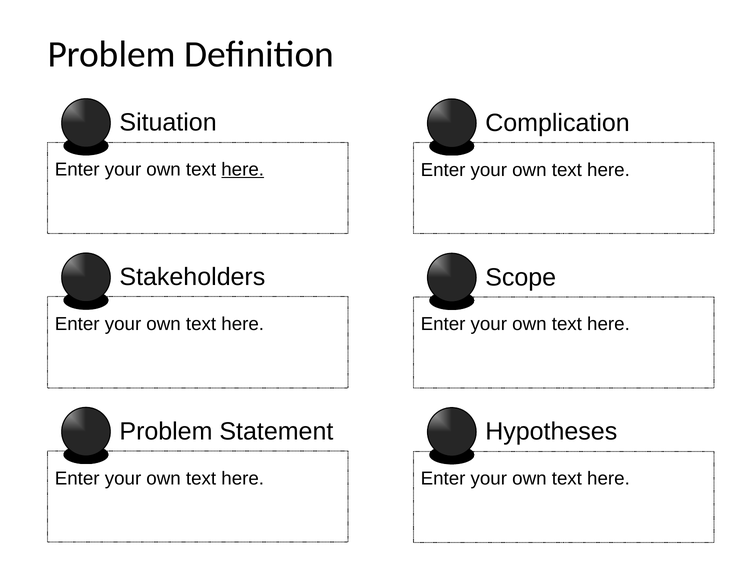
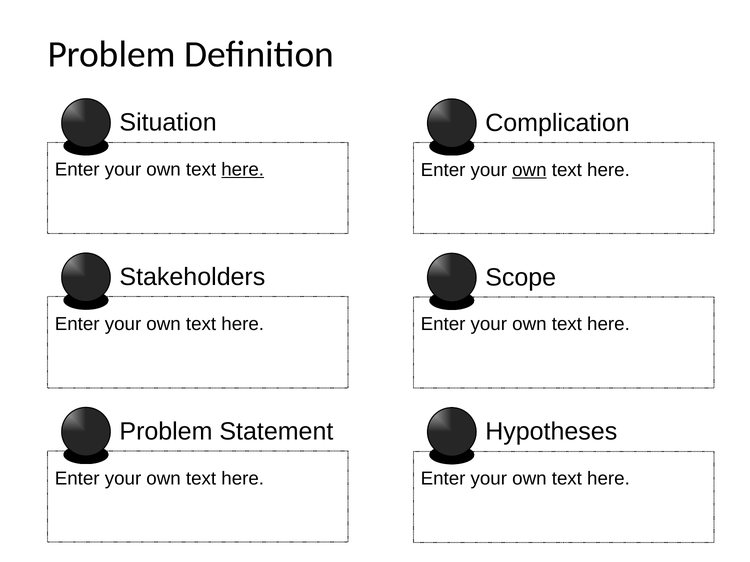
own underline: none -> present (529, 170)
